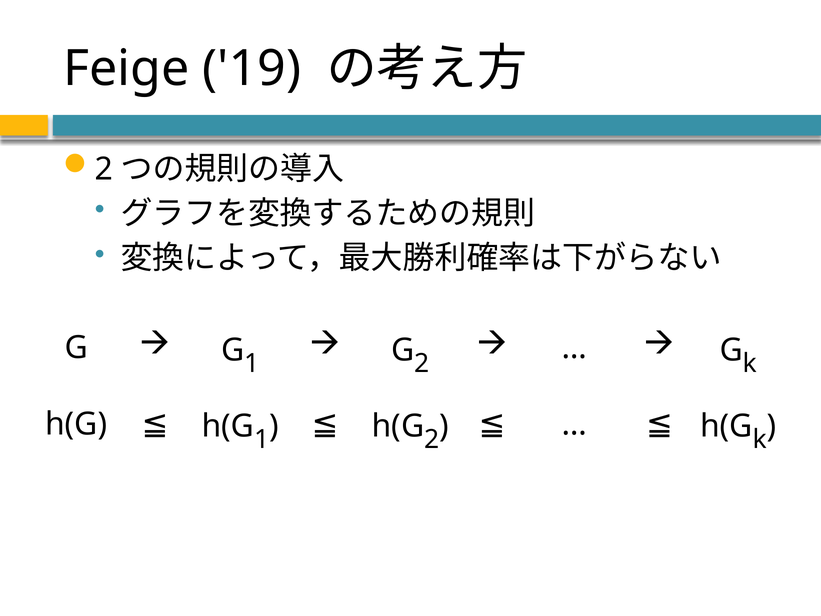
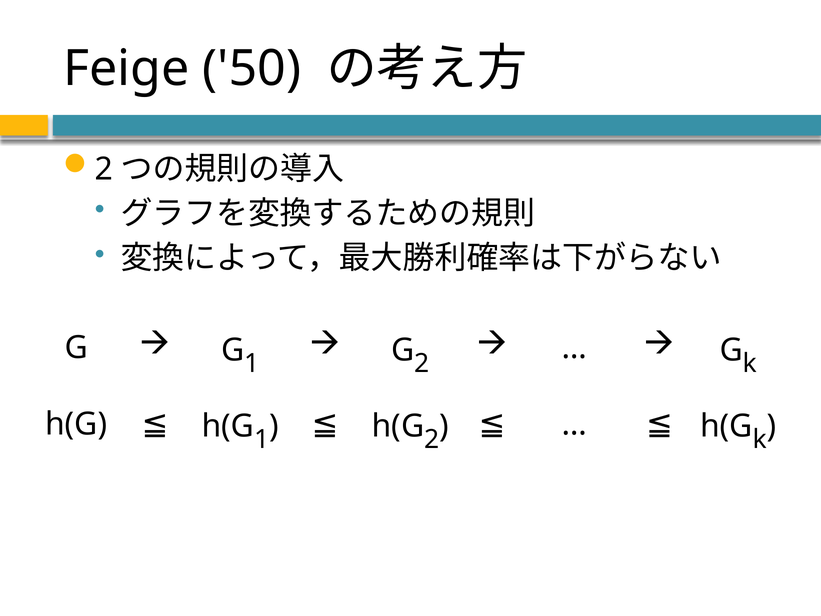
19: 19 -> 50 (252, 68)
